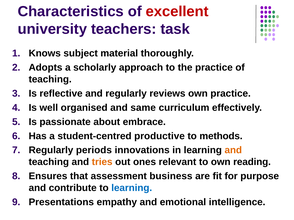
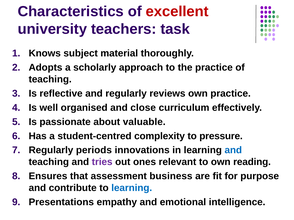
same: same -> close (143, 108)
embrace: embrace -> valuable (144, 122)
productive: productive -> complexity (160, 136)
methods: methods -> pressure (221, 136)
and colour: orange -> blue (233, 151)
tries colour: orange -> purple (102, 162)
